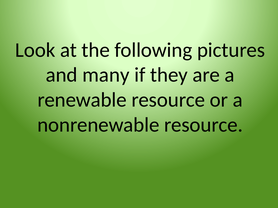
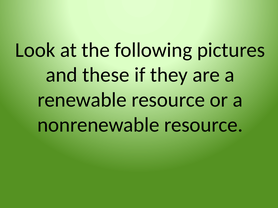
many: many -> these (106, 75)
